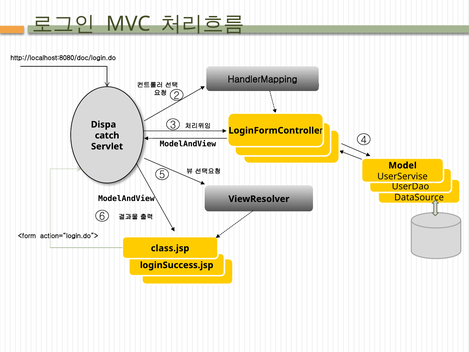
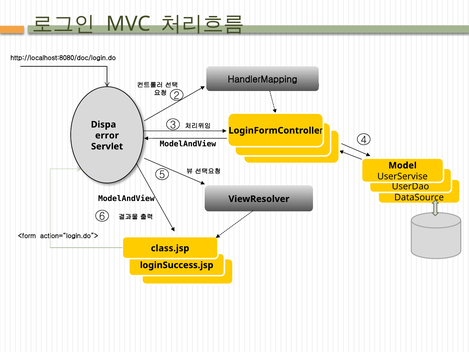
catch: catch -> error (107, 135)
